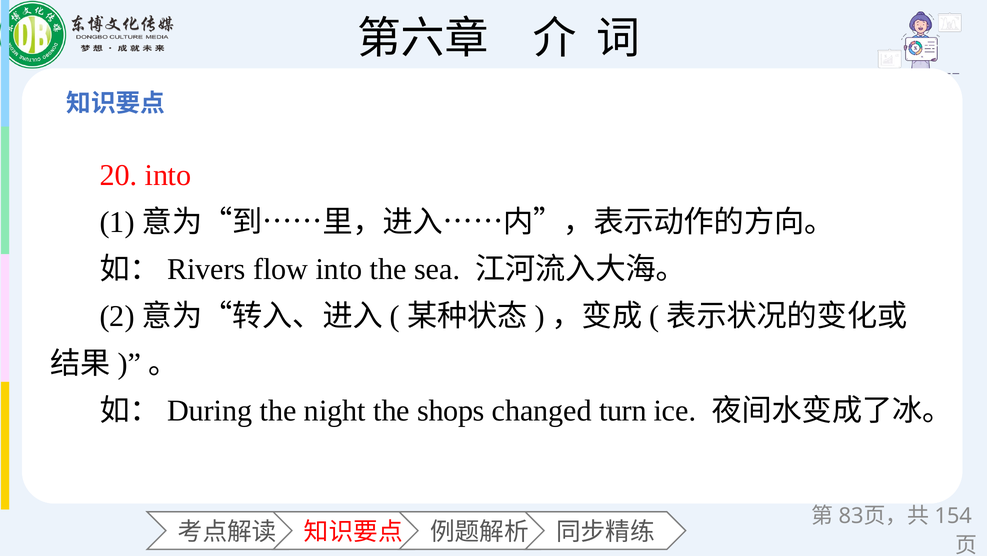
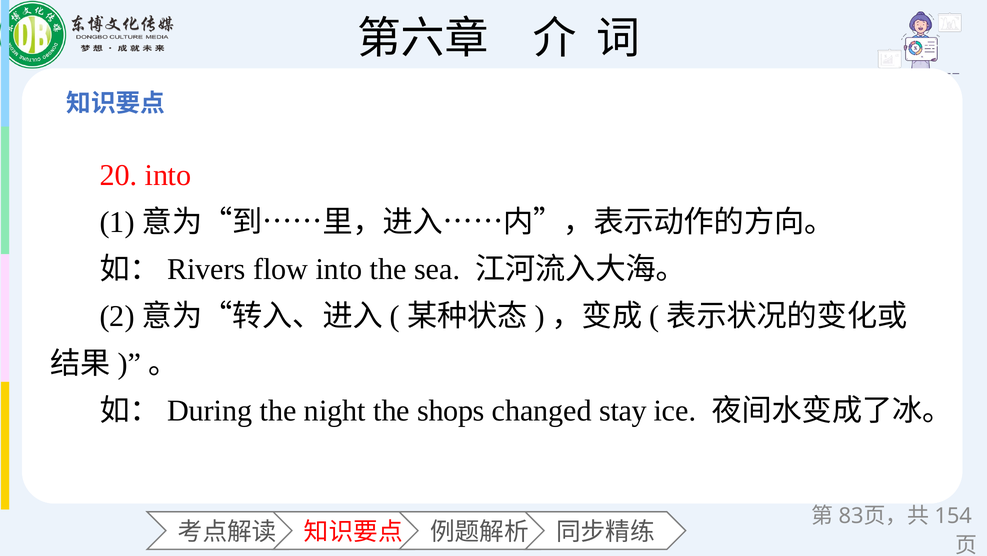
turn: turn -> stay (623, 410)
